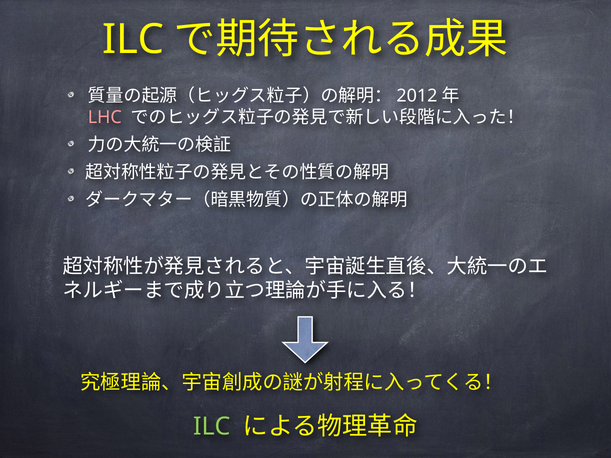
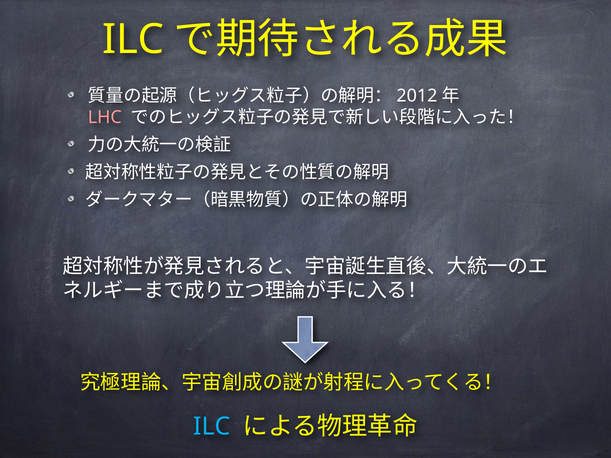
ILC colour: light green -> light blue (212, 427)
